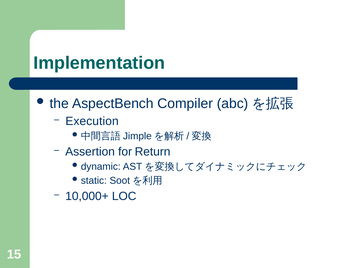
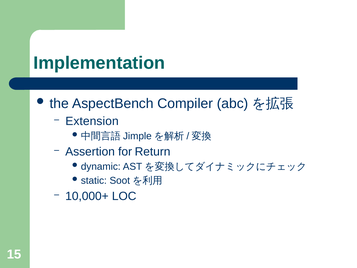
Execution: Execution -> Extension (92, 121)
